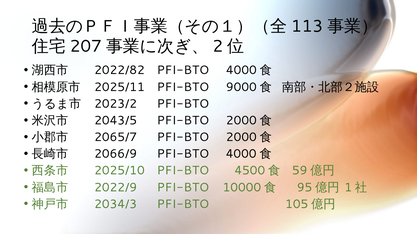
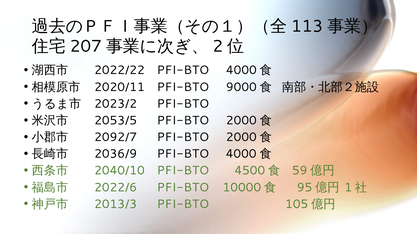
2022/82: 2022/82 -> 2022/22 (119, 70)
2025/11: 2025/11 -> 2020/11 (119, 87)
2043/5: 2043/5 -> 2053/5 (116, 121)
2065/7: 2065/7 -> 2092/7 (116, 138)
2066/9: 2066/9 -> 2036/9 (116, 154)
2025/10: 2025/10 -> 2040/10 (119, 171)
2022/9: 2022/9 -> 2022/6 (116, 188)
2034/3: 2034/3 -> 2013/3 (116, 205)
